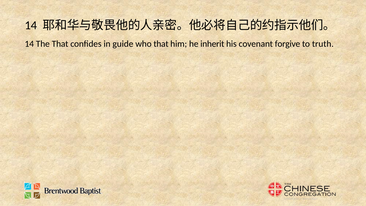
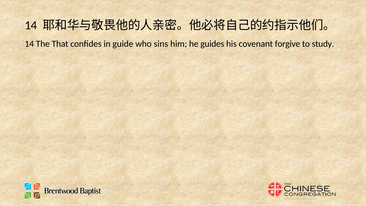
who that: that -> sins (161, 44)
inherit: inherit -> guides (212, 44)
truth: truth -> study (323, 44)
